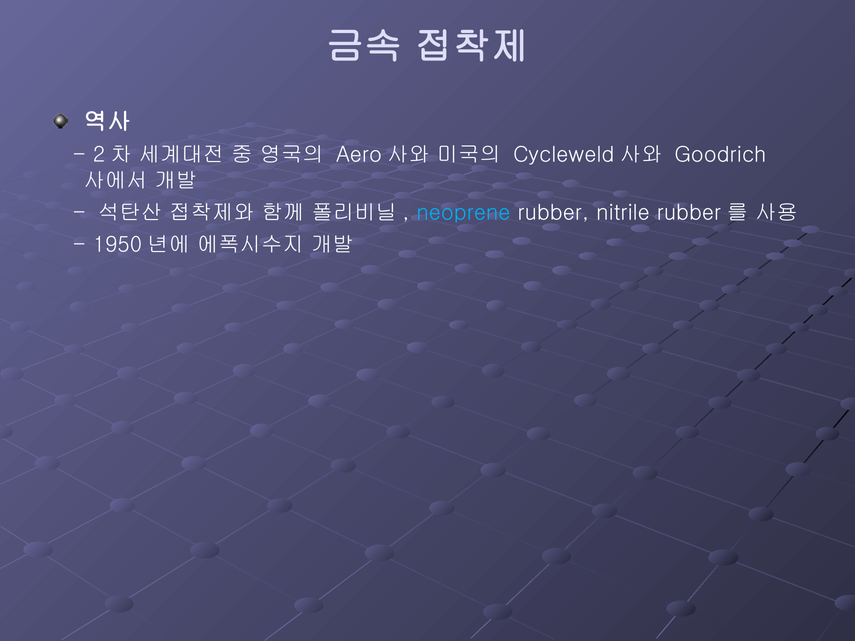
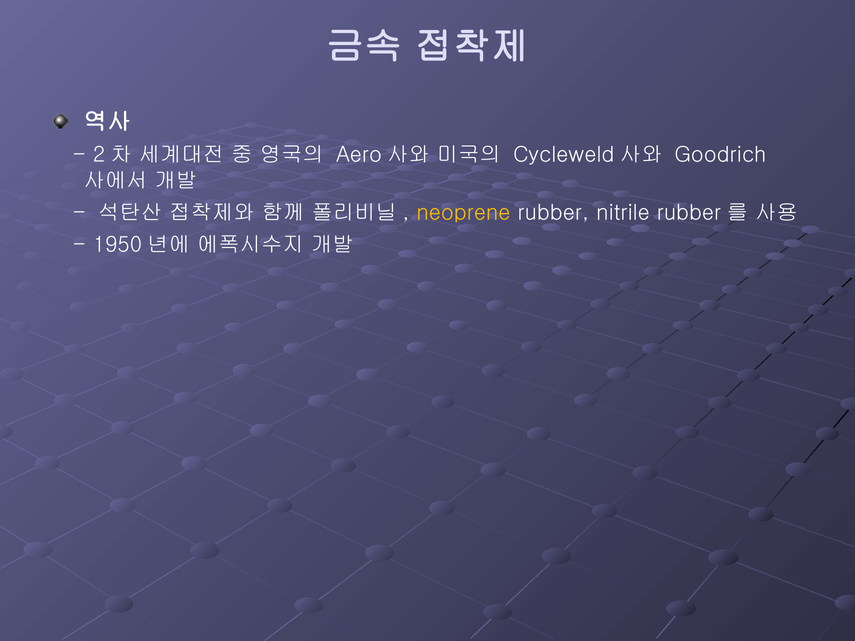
neoprene colour: light blue -> yellow (463, 213)
